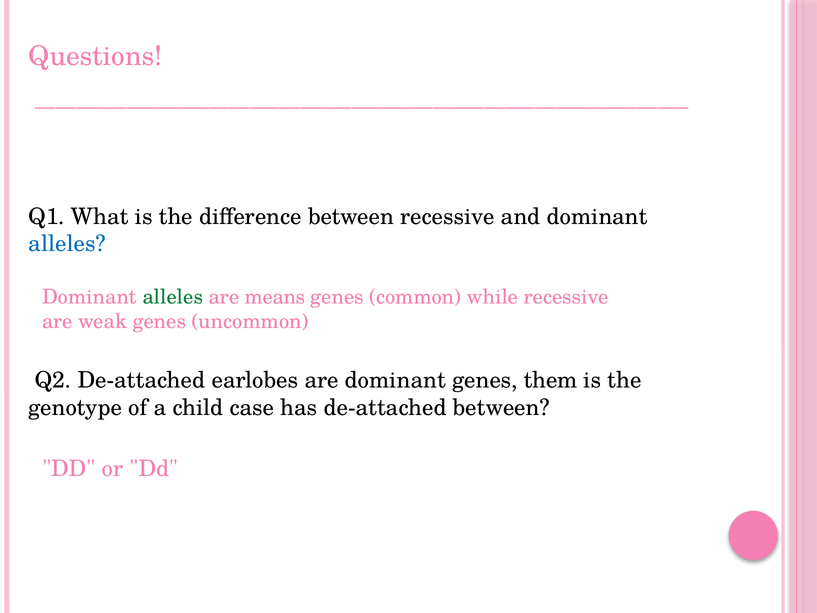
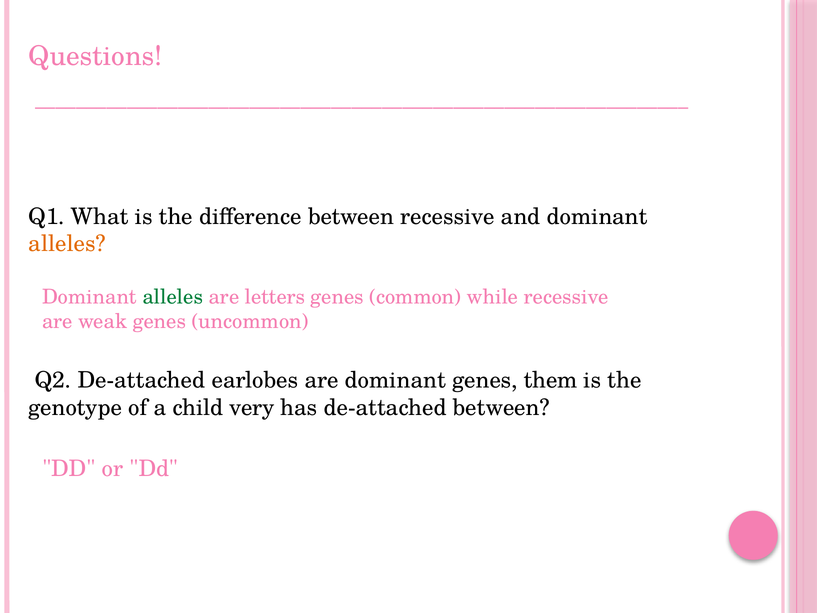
alleles colour: blue -> orange (67, 244)
means: means -> letters (275, 297)
case: case -> very (252, 407)
